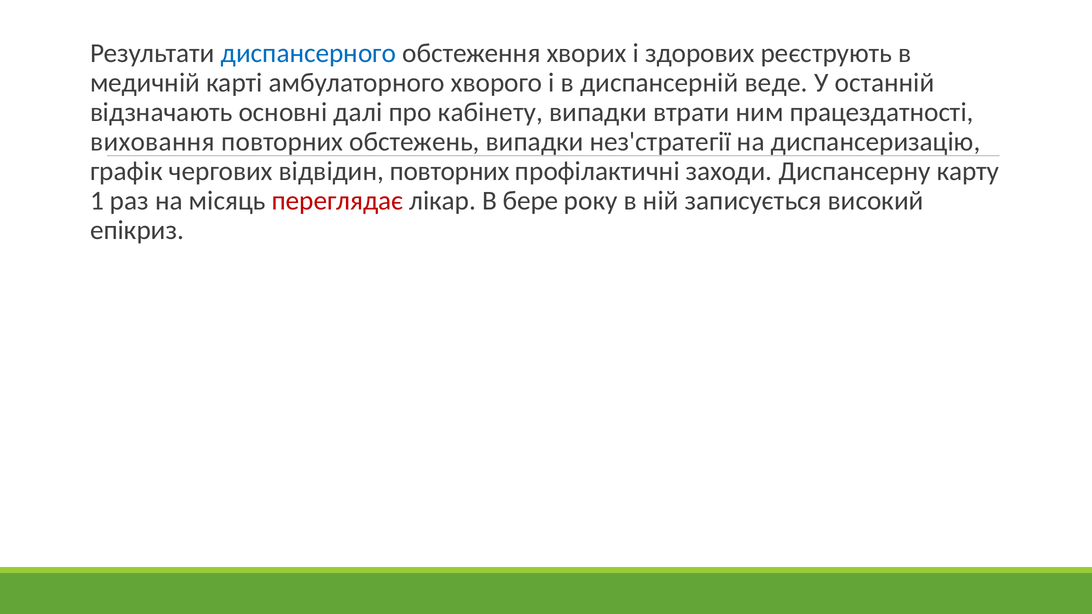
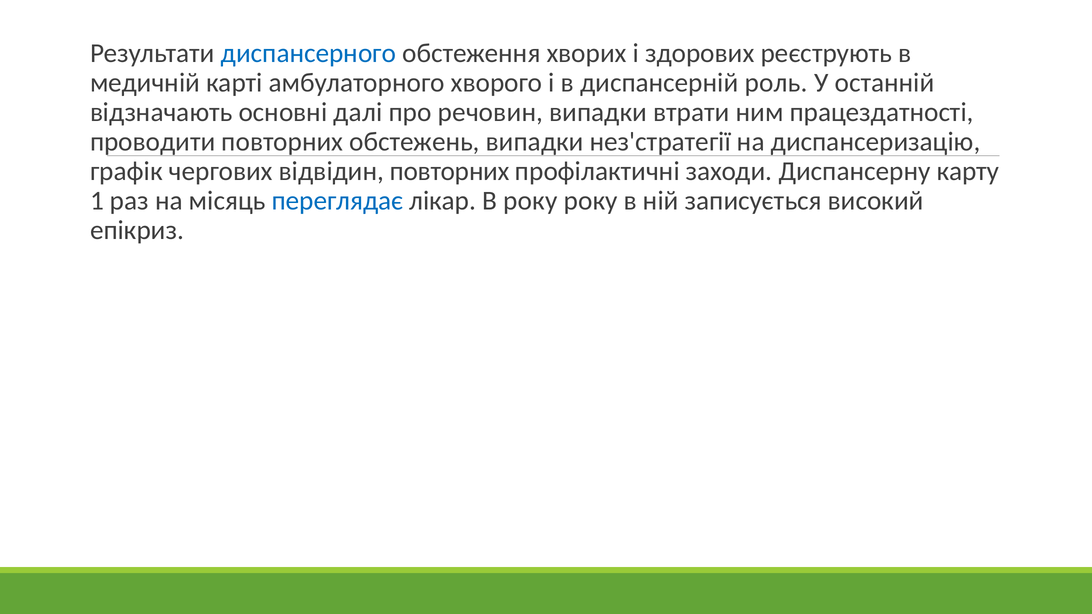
веде: веде -> роль (776, 83)
кабінету: кабінету -> речовин (490, 112)
виховання: виховання -> проводити (153, 142)
переглядає colour: red -> blue (338, 201)
В бере: бере -> року (530, 201)
